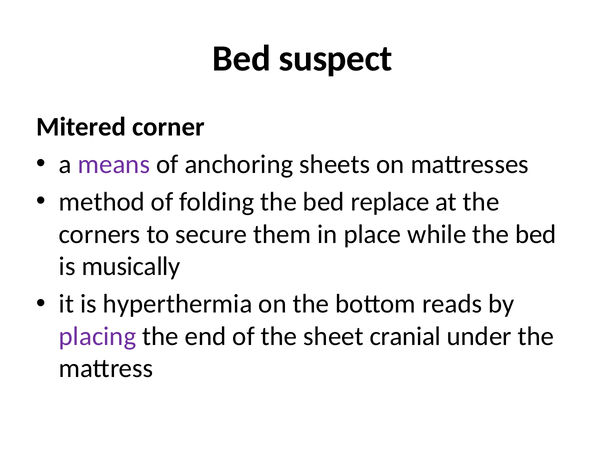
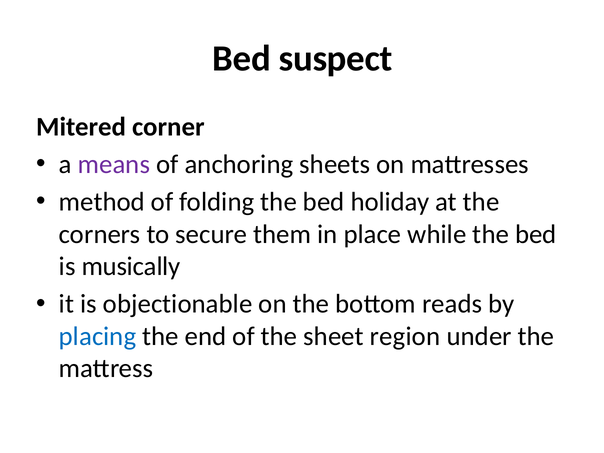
replace: replace -> holiday (390, 202)
hyperthermia: hyperthermia -> objectionable (178, 304)
placing colour: purple -> blue (98, 336)
cranial: cranial -> region (405, 336)
